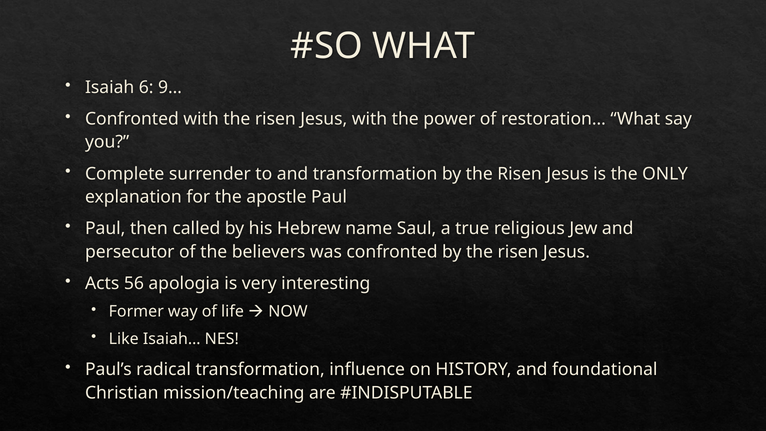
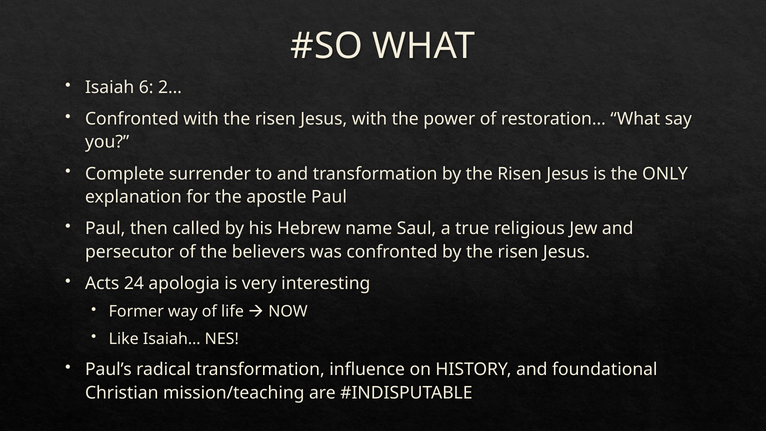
9…: 9… -> 2… (170, 87)
56: 56 -> 24 (134, 283)
